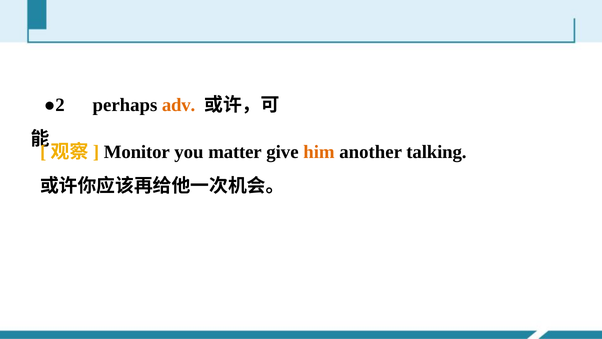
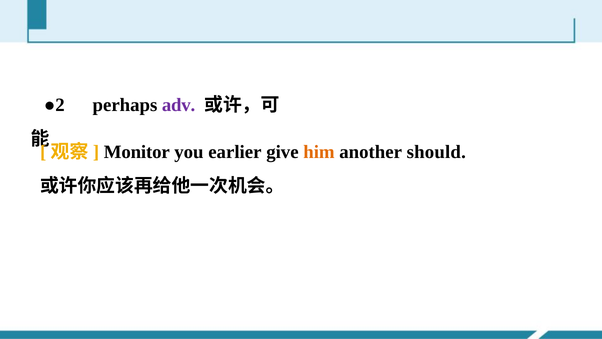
adv colour: orange -> purple (179, 105)
matter: matter -> earlier (235, 152)
talking: talking -> should (436, 152)
